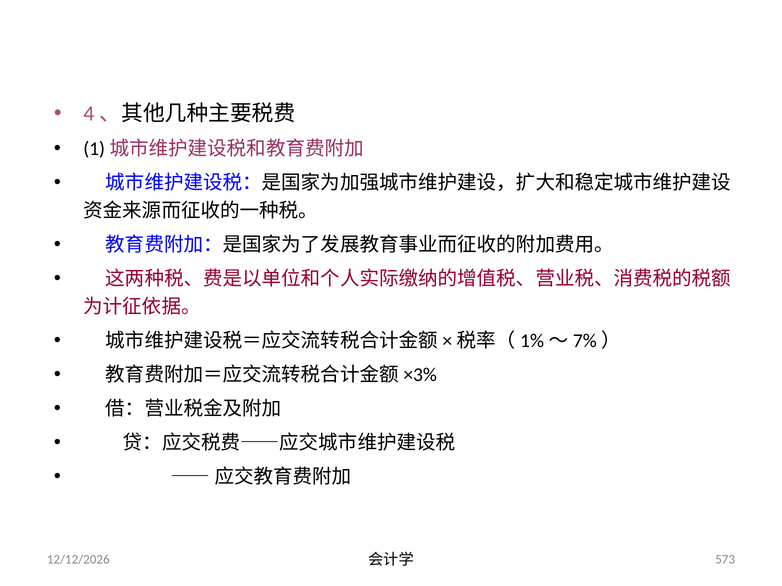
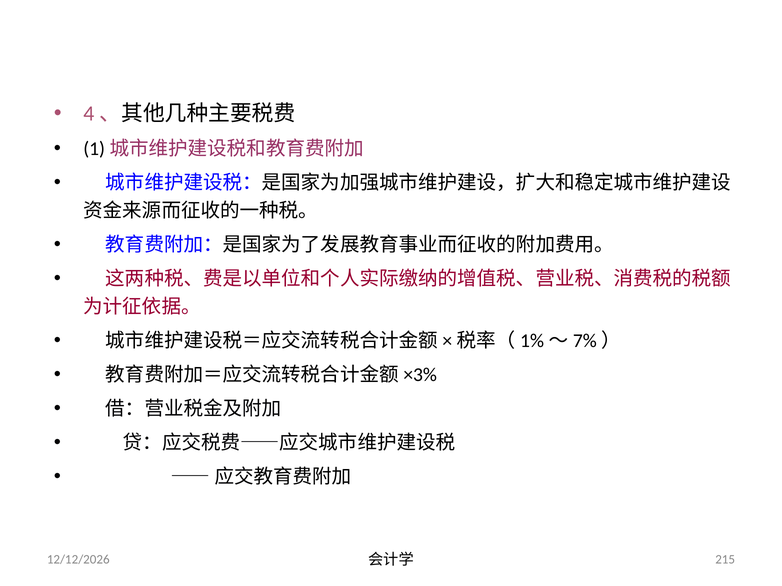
573: 573 -> 215 (725, 560)
